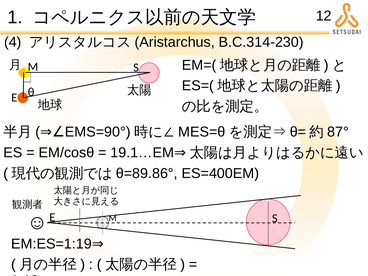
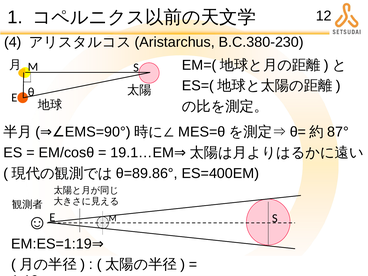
B.C.314-230: B.C.314-230 -> B.C.380-230 (261, 42)
